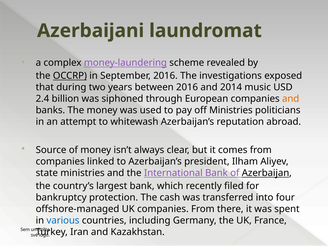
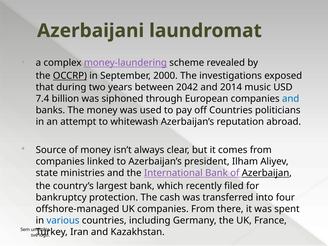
September 2016: 2016 -> 2000 (165, 76)
between 2016: 2016 -> 2042 (187, 87)
2.4: 2.4 -> 7.4 (42, 99)
and colour: orange -> blue (291, 99)
off Ministries: Ministries -> Countries (231, 110)
